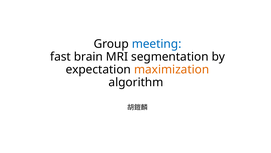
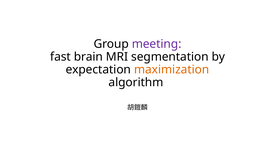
meeting colour: blue -> purple (157, 44)
